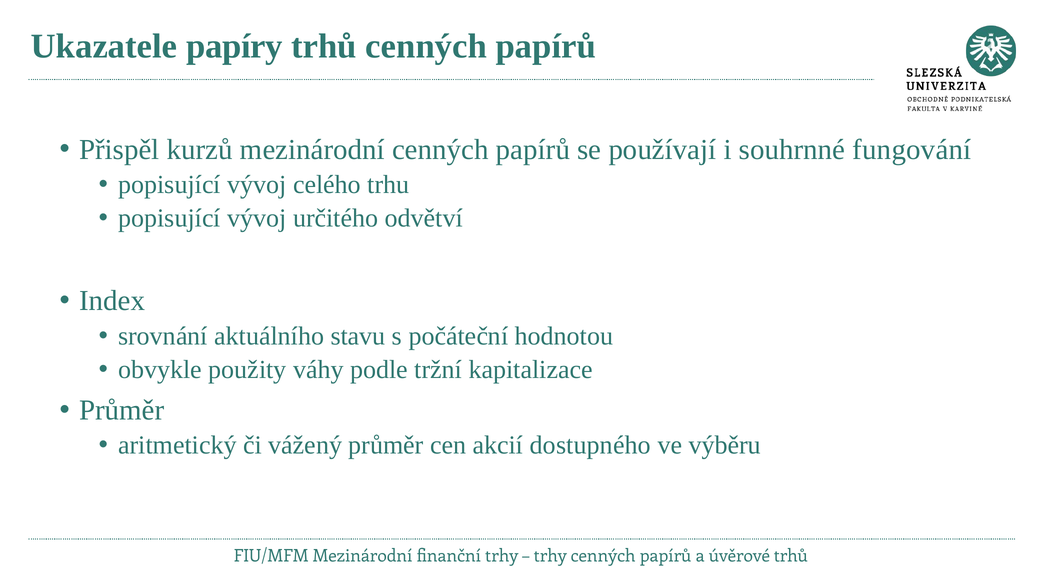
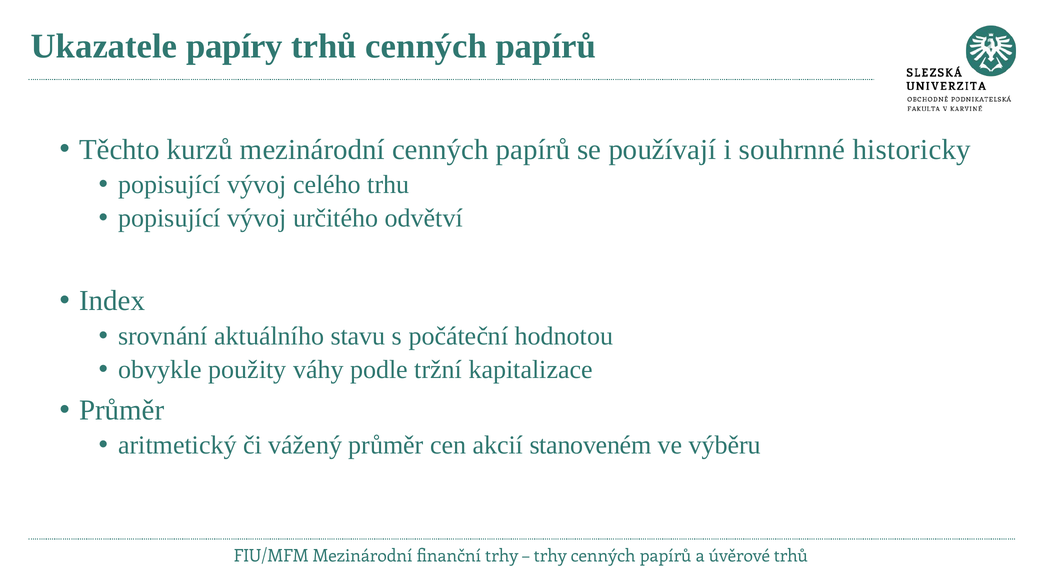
Přispěl: Přispěl -> Těchto (119, 150)
fungování: fungování -> historicky (912, 150)
dostupného: dostupného -> stanoveném (591, 445)
